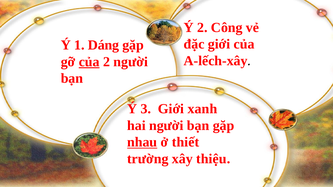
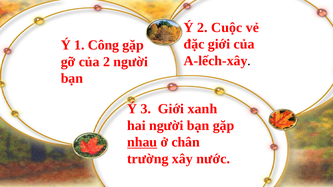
Công: Công -> Cuộc (227, 28)
Dáng: Dáng -> Công (104, 45)
của underline: present -> none (89, 62)
thiết: thiết -> chân (186, 142)
thiệu: thiệu -> nước (213, 159)
